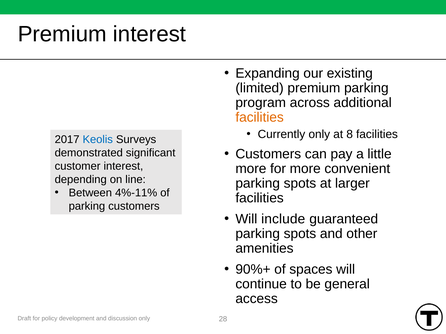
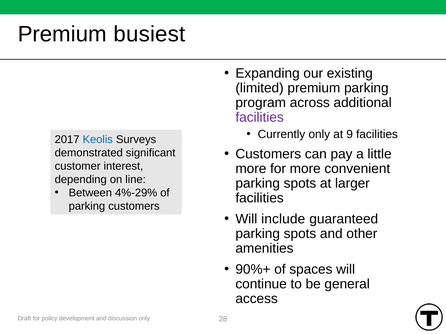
Premium interest: interest -> busiest (149, 34)
facilities colour: orange -> purple (260, 118)
8: 8 -> 9 (350, 134)
4%-11%: 4%-11% -> 4%-29% (136, 193)
